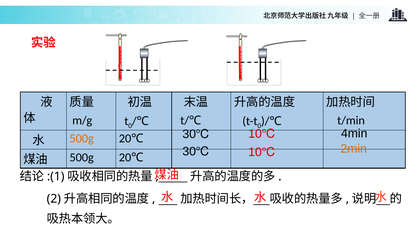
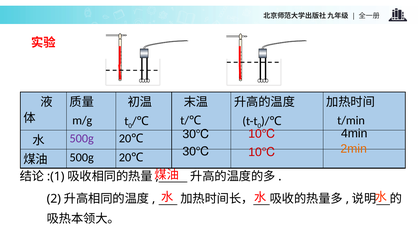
500g colour: orange -> purple (82, 138)
